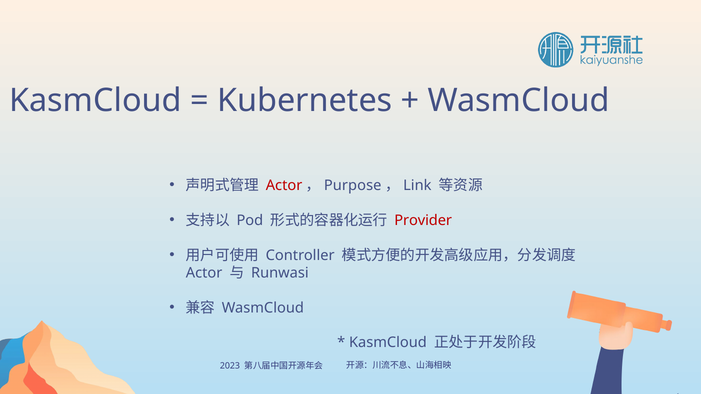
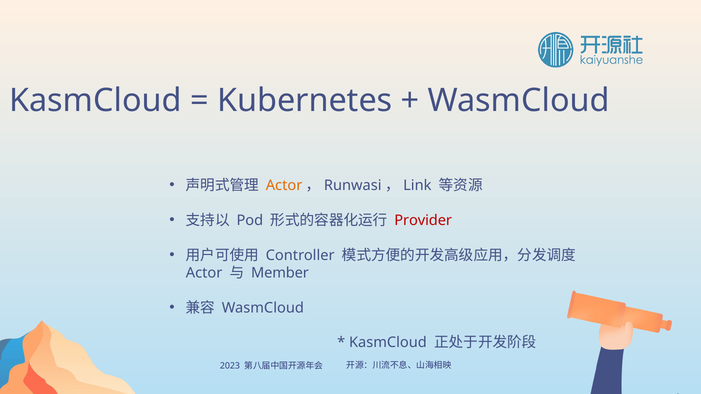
Actor colour: red -> orange (284, 185)
Purpose: Purpose -> Runwasi (353, 185)
Runwasi: Runwasi -> Member (280, 273)
